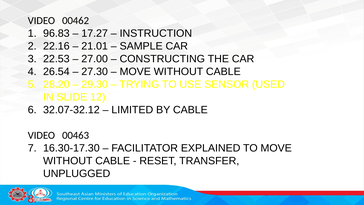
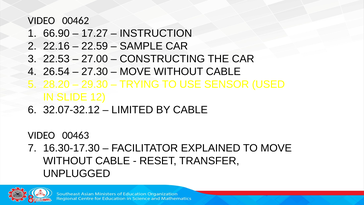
96.83: 96.83 -> 66.90 (56, 33)
21.01: 21.01 -> 22.59 (95, 46)
